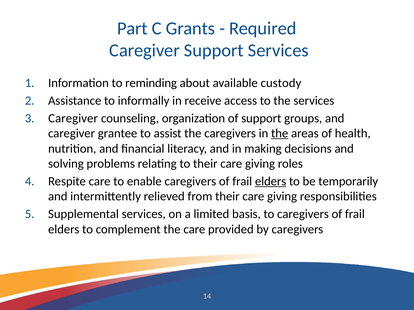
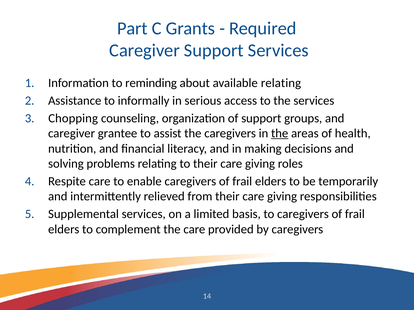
available custody: custody -> relating (281, 83)
receive: receive -> serious (203, 101)
Caregiver: Caregiver -> Chopping (73, 118)
elders underline: present -> none (271, 182)
